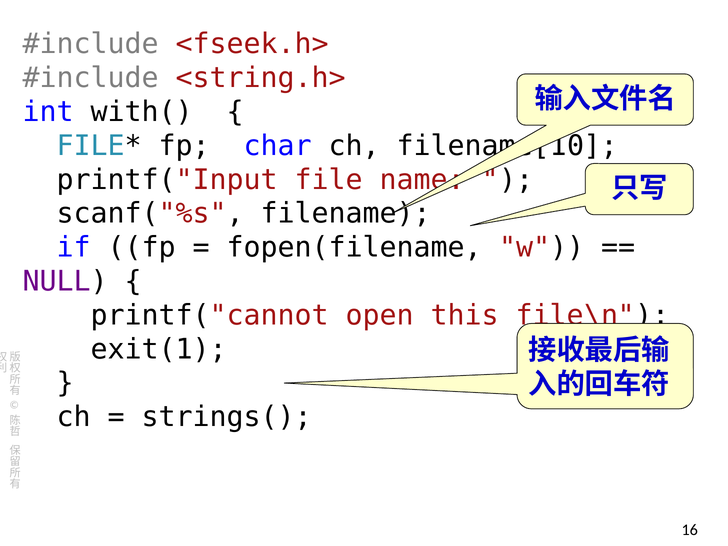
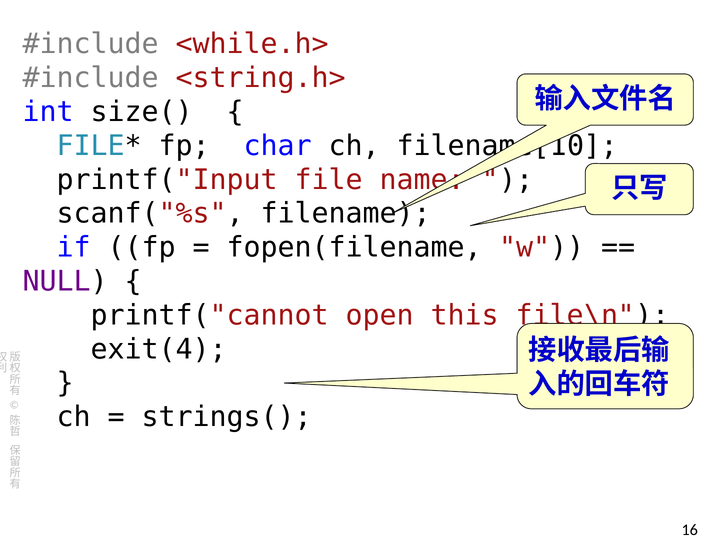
<fseek.h>: <fseek.h> -> <while.h> (252, 44)
with(: with( -> size( (142, 112)
exit(1: exit(1 -> exit(4 (159, 349)
